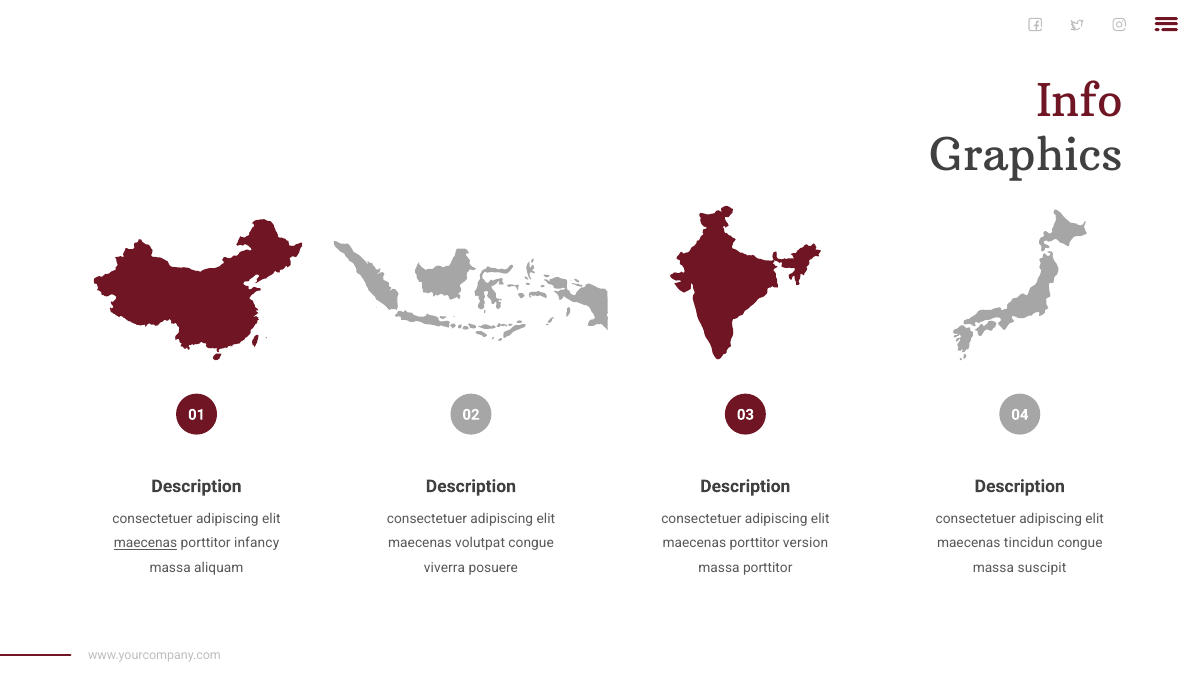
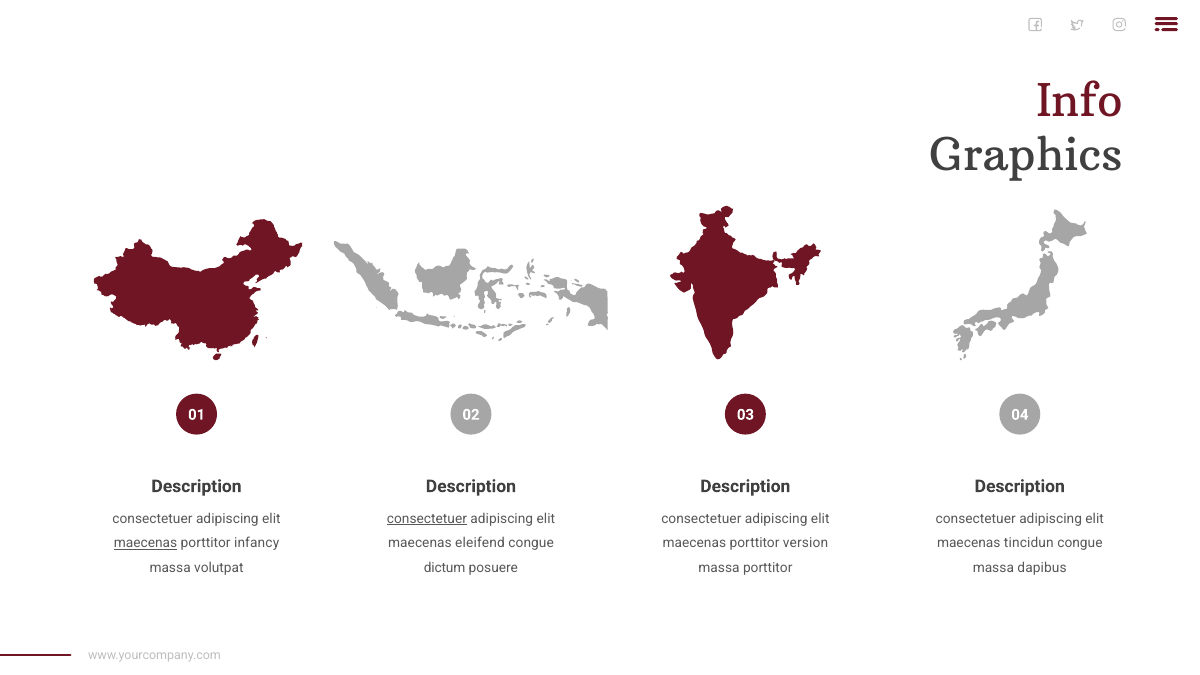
consectetuer underline: none -> present (427, 518)
volutpat: volutpat -> eleifend (480, 543)
aliquam: aliquam -> volutpat (219, 568)
viverra: viverra -> dictum (445, 568)
suscipit: suscipit -> dapibus (1042, 568)
